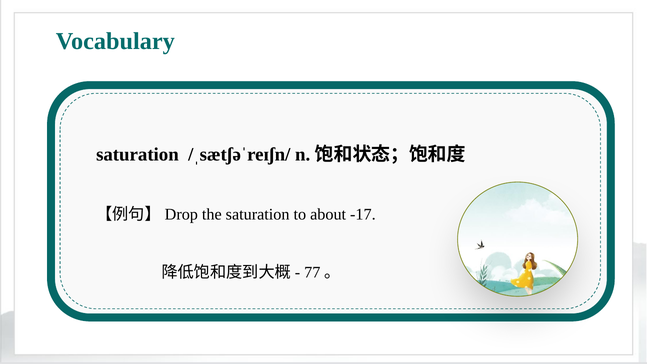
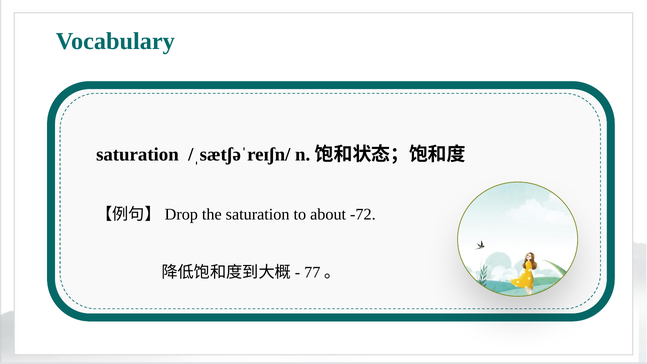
-17: -17 -> -72 (363, 214)
